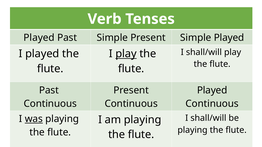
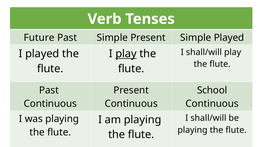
Played: Played -> Future (39, 38)
Played: Played -> School (212, 90)
was underline: present -> none (34, 119)
